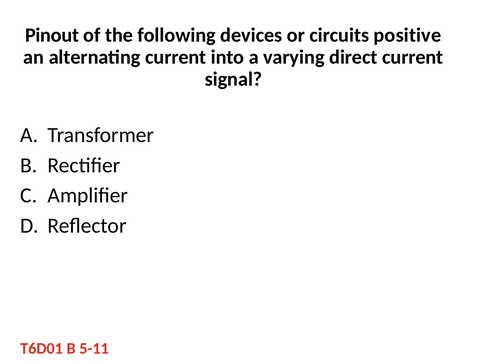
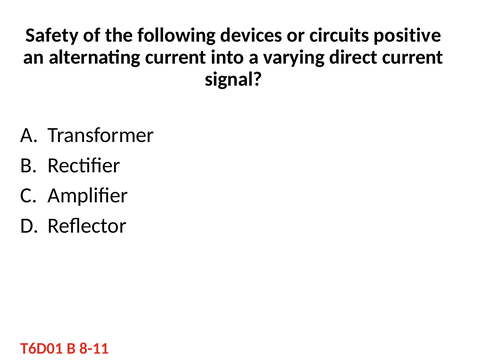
Pinout: Pinout -> Safety (52, 35)
5-11: 5-11 -> 8-11 (94, 348)
